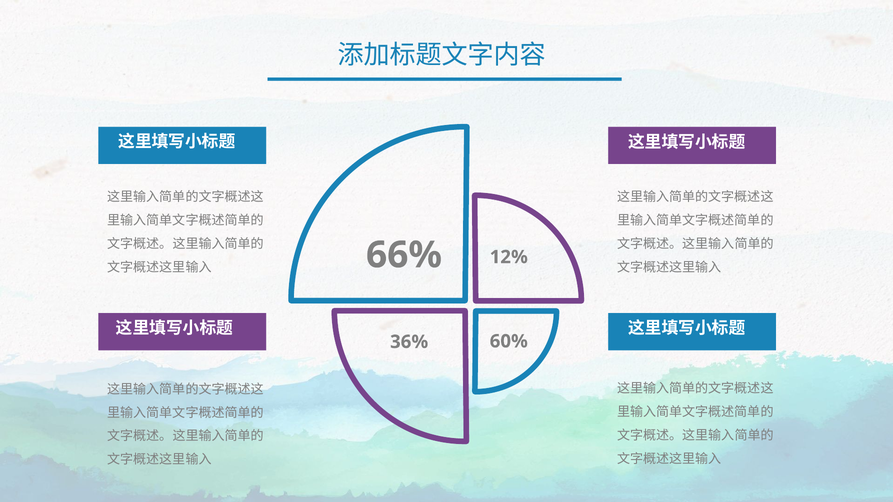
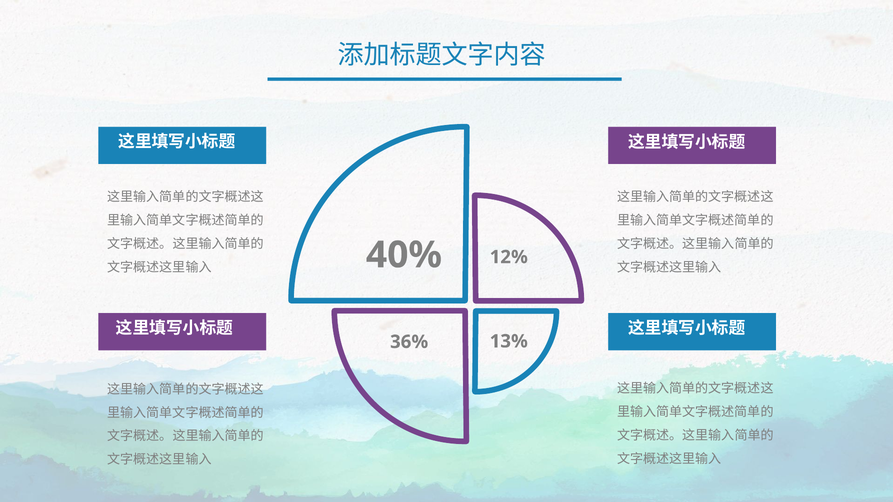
66%: 66% -> 40% (404, 255)
60%: 60% -> 13% (509, 342)
